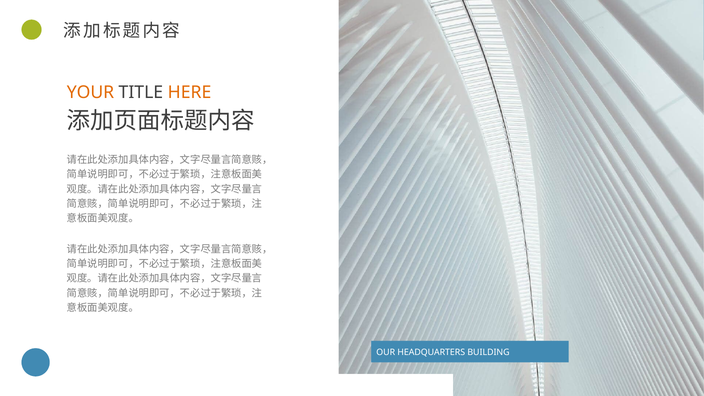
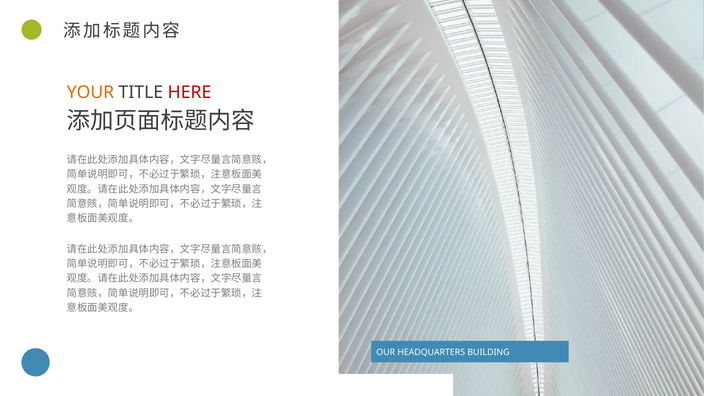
HERE colour: orange -> red (189, 92)
